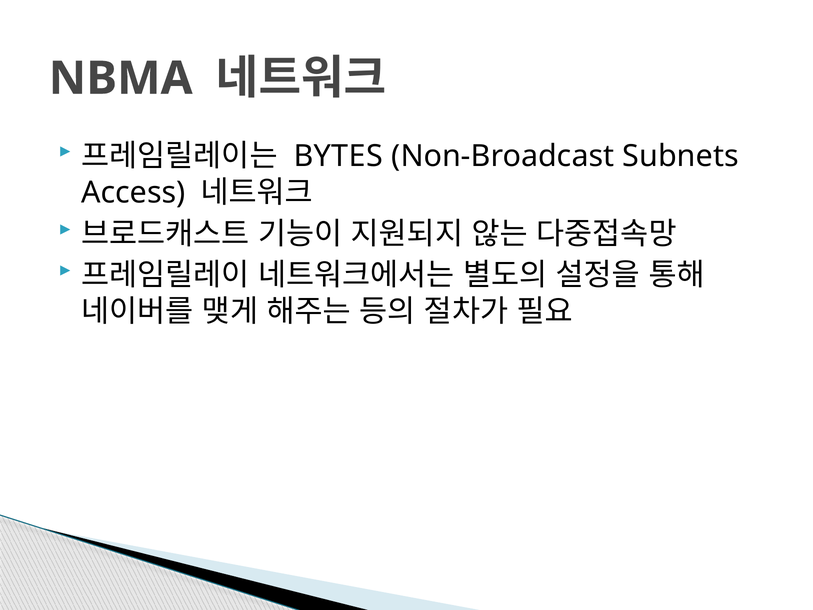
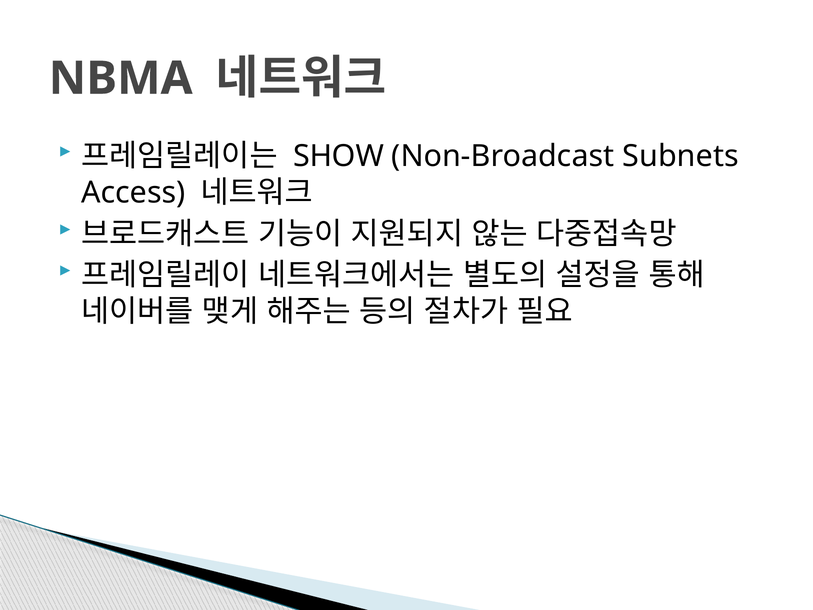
BYTES: BYTES -> SHOW (339, 156)
